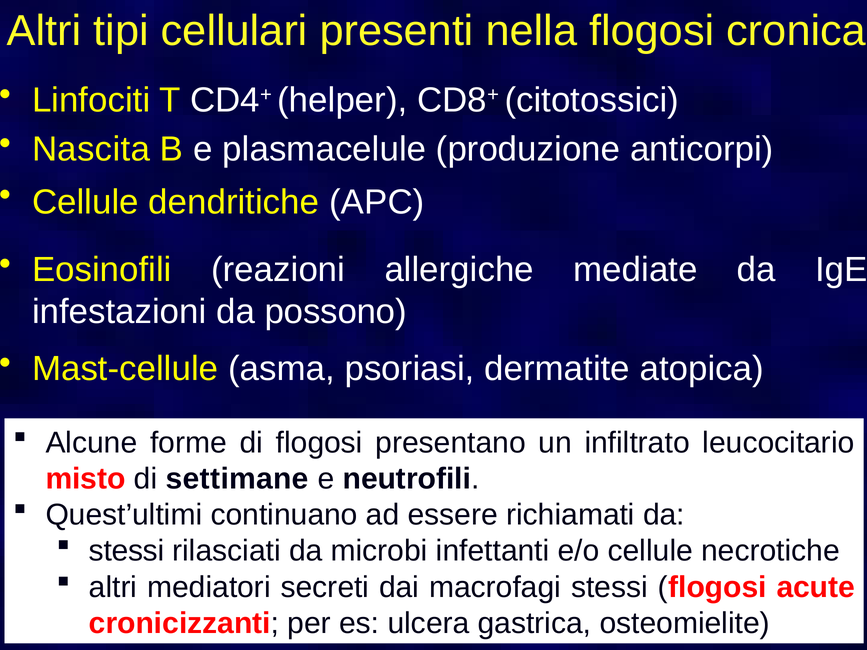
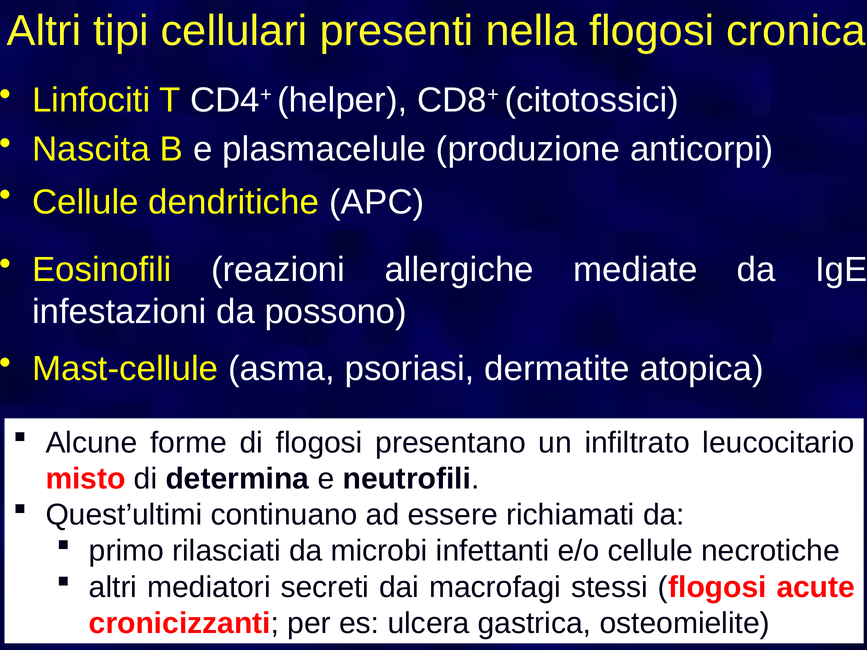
settimane: settimane -> determina (237, 479)
stessi: stessi -> primo (126, 551)
